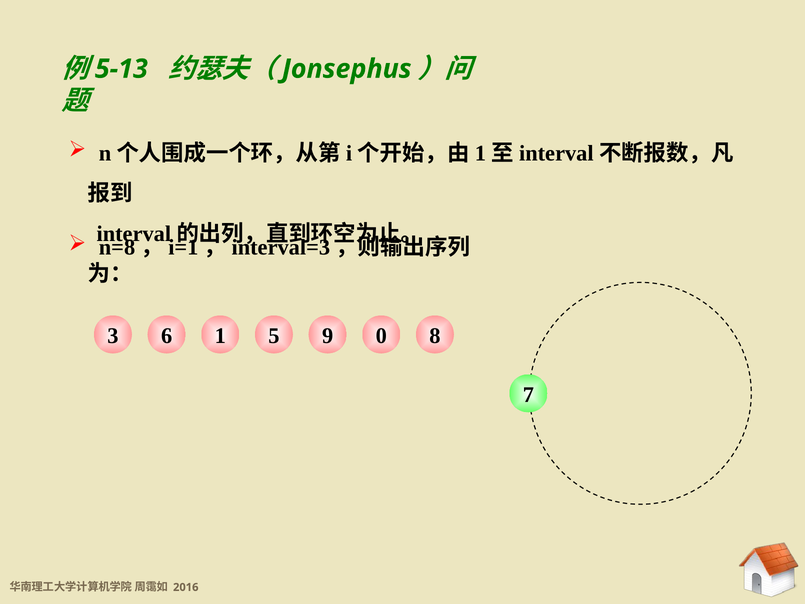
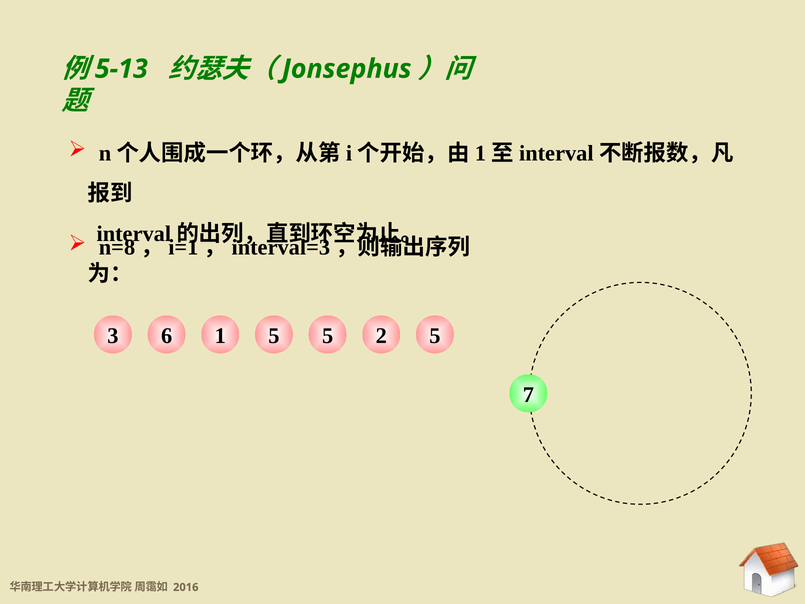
1 9: 9 -> 5 (328, 336)
0: 0 -> 2 (381, 336)
3 8: 8 -> 5 (435, 336)
